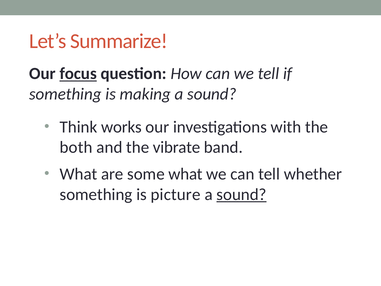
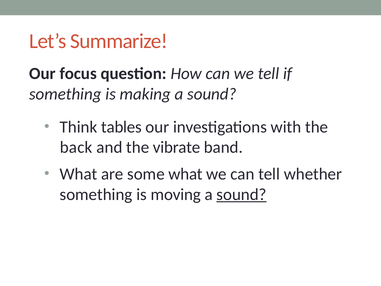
focus underline: present -> none (78, 74)
works: works -> tables (121, 127)
both: both -> back (76, 147)
picture: picture -> moving (176, 194)
